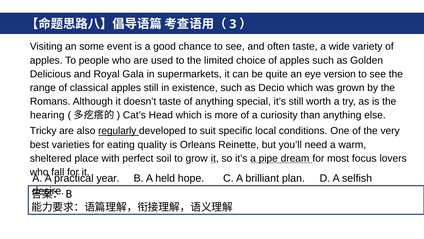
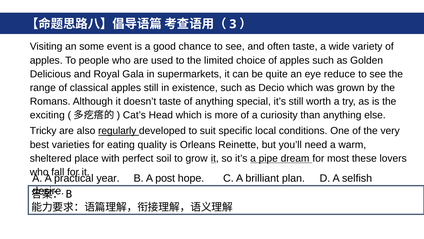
version: version -> reduce (340, 74)
hearing: hearing -> exciting (47, 115)
focus: focus -> these (364, 158)
held: held -> post (165, 178)
